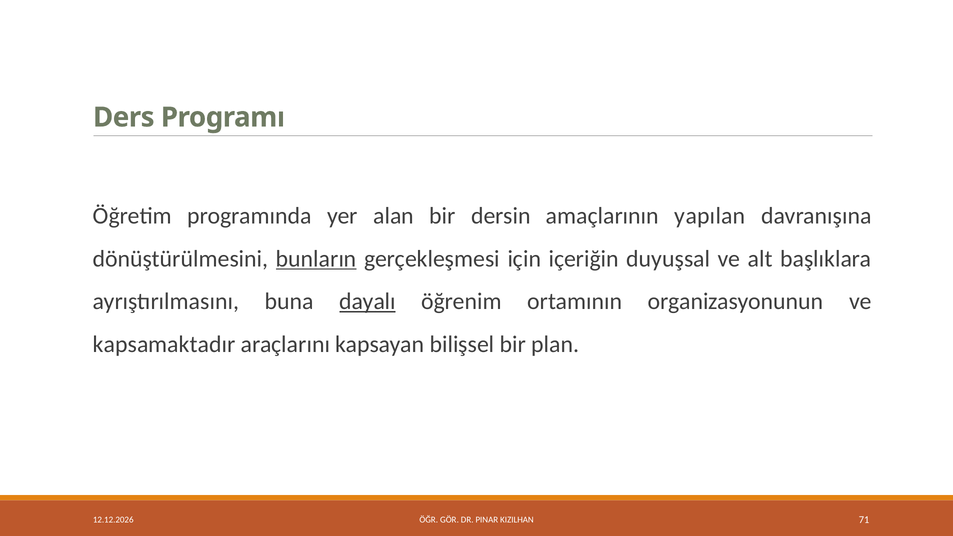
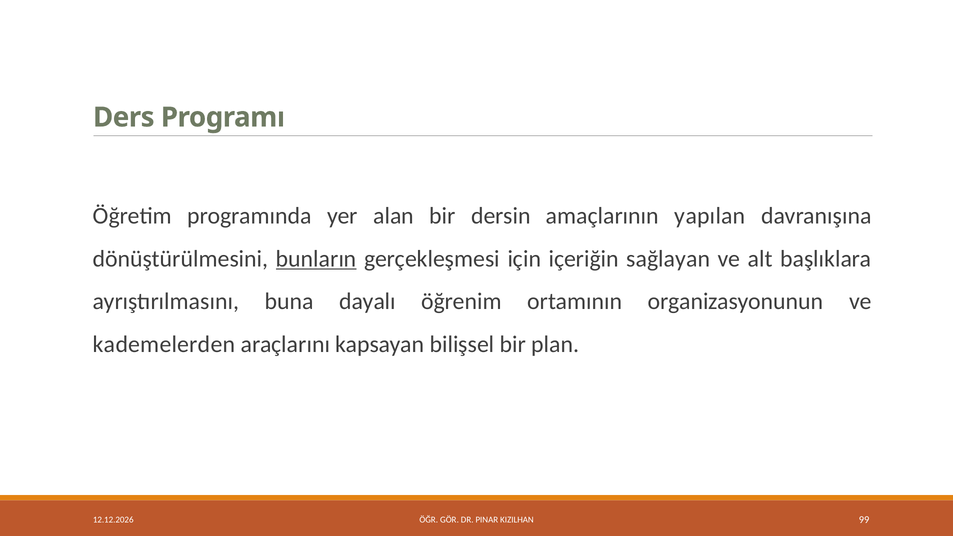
duyuşsal: duyuşsal -> sağlayan (668, 259)
dayalı underline: present -> none (367, 302)
kapsamaktadır: kapsamaktadır -> kademelerden (164, 345)
71: 71 -> 99 (864, 520)
